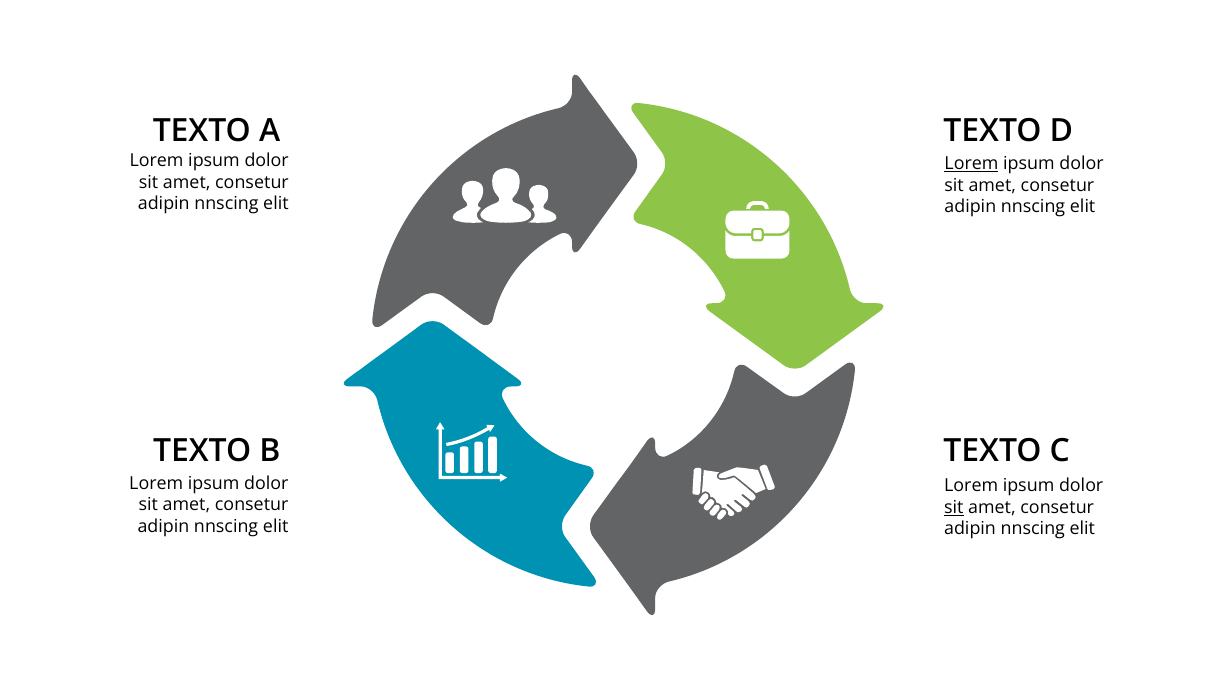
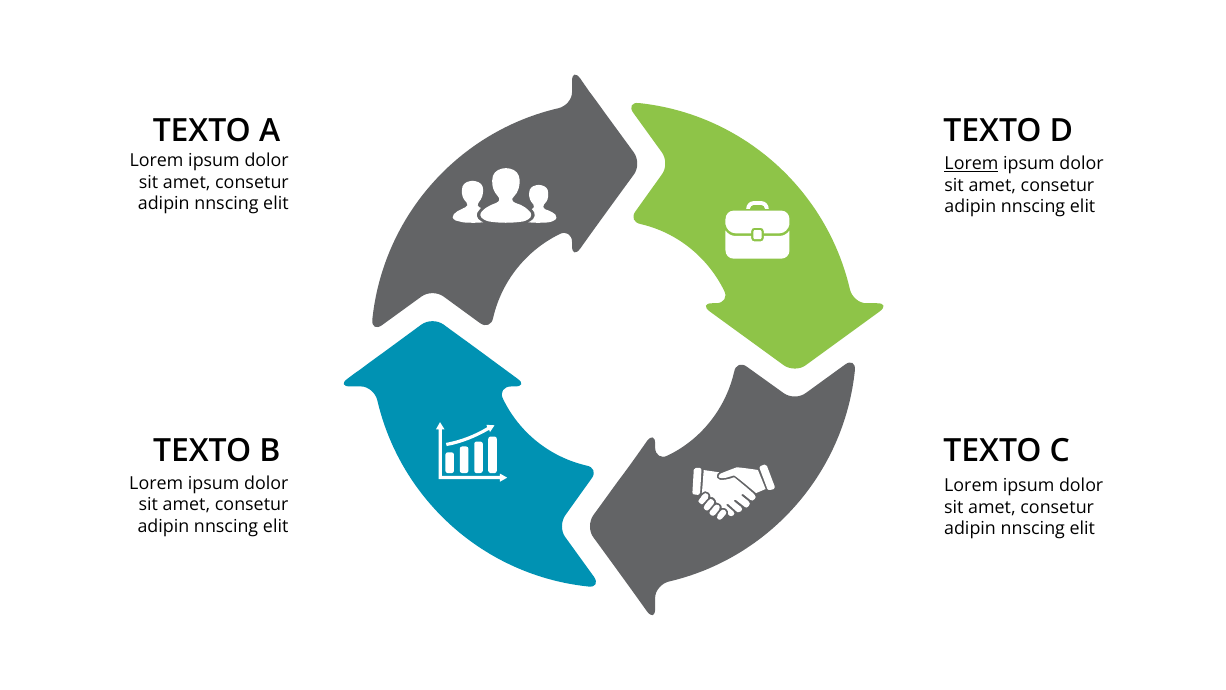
sit underline: present -> none (954, 507)
